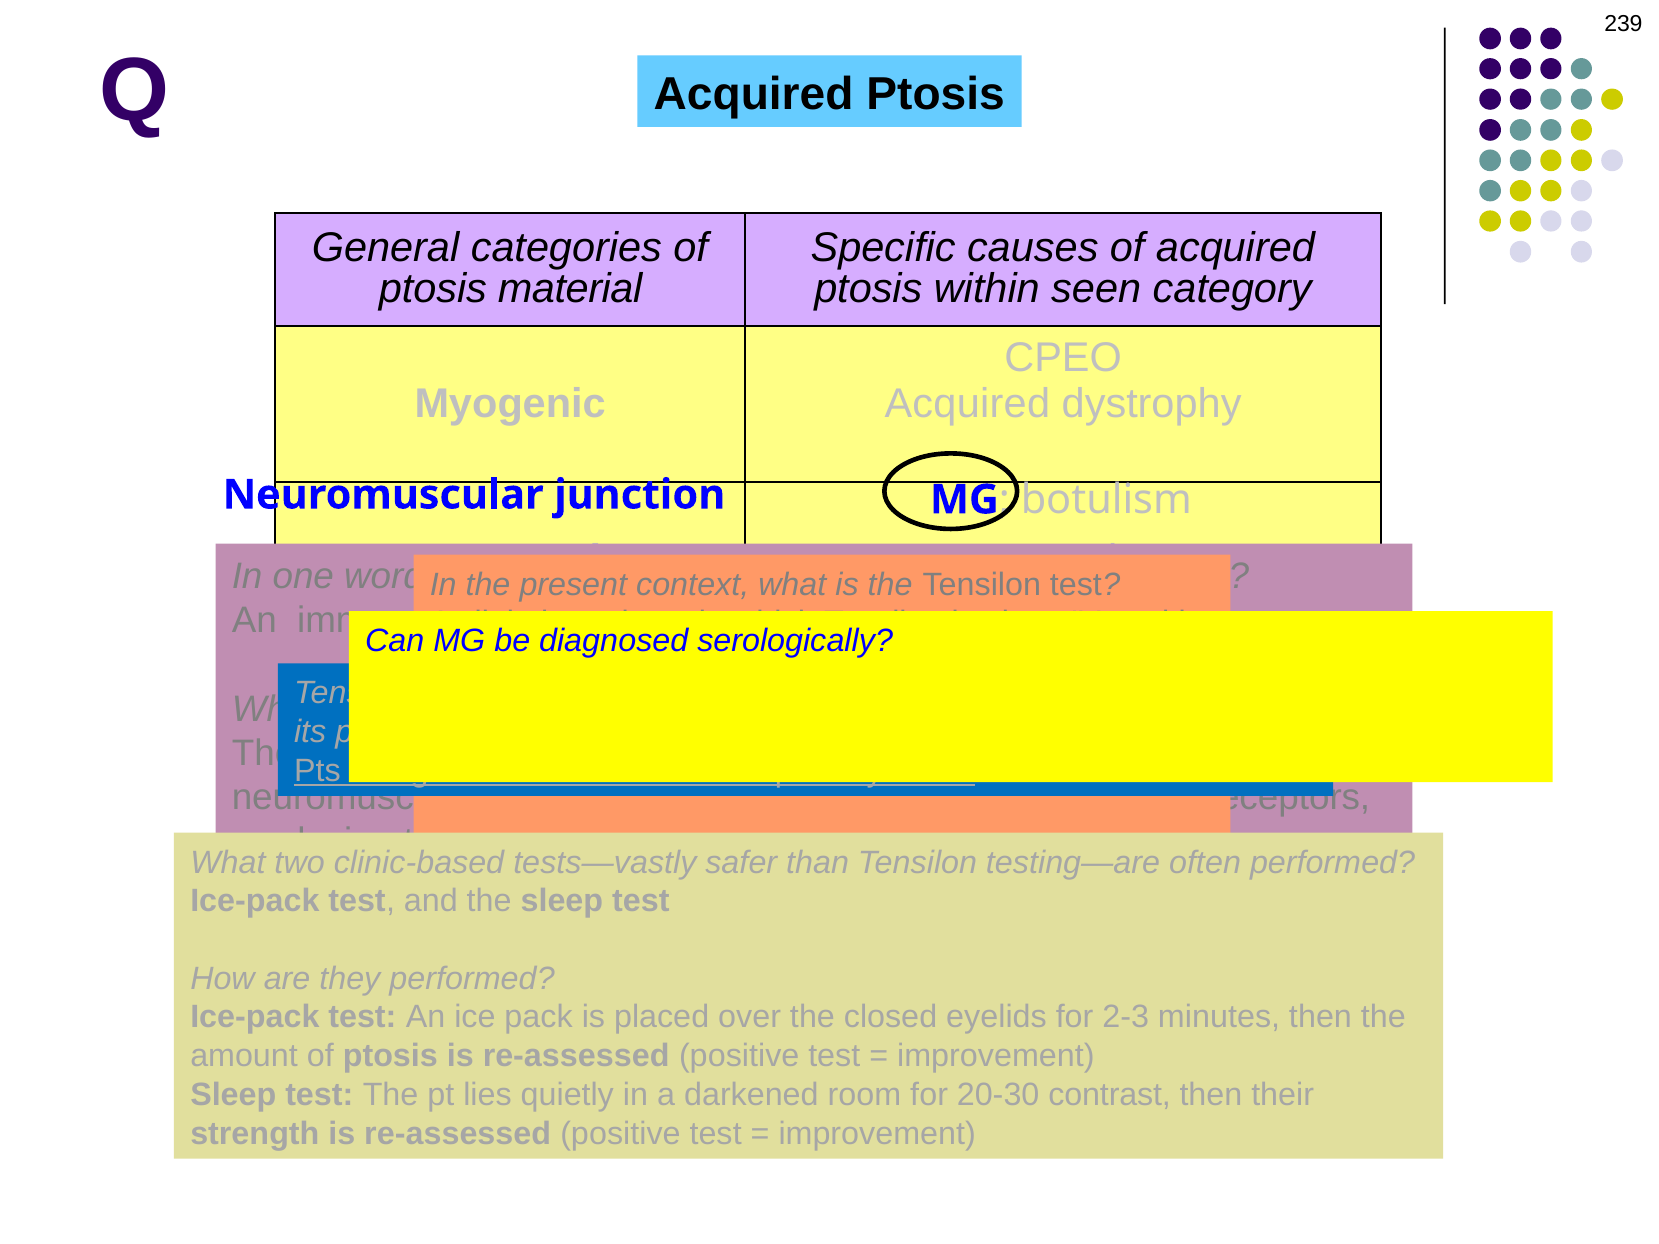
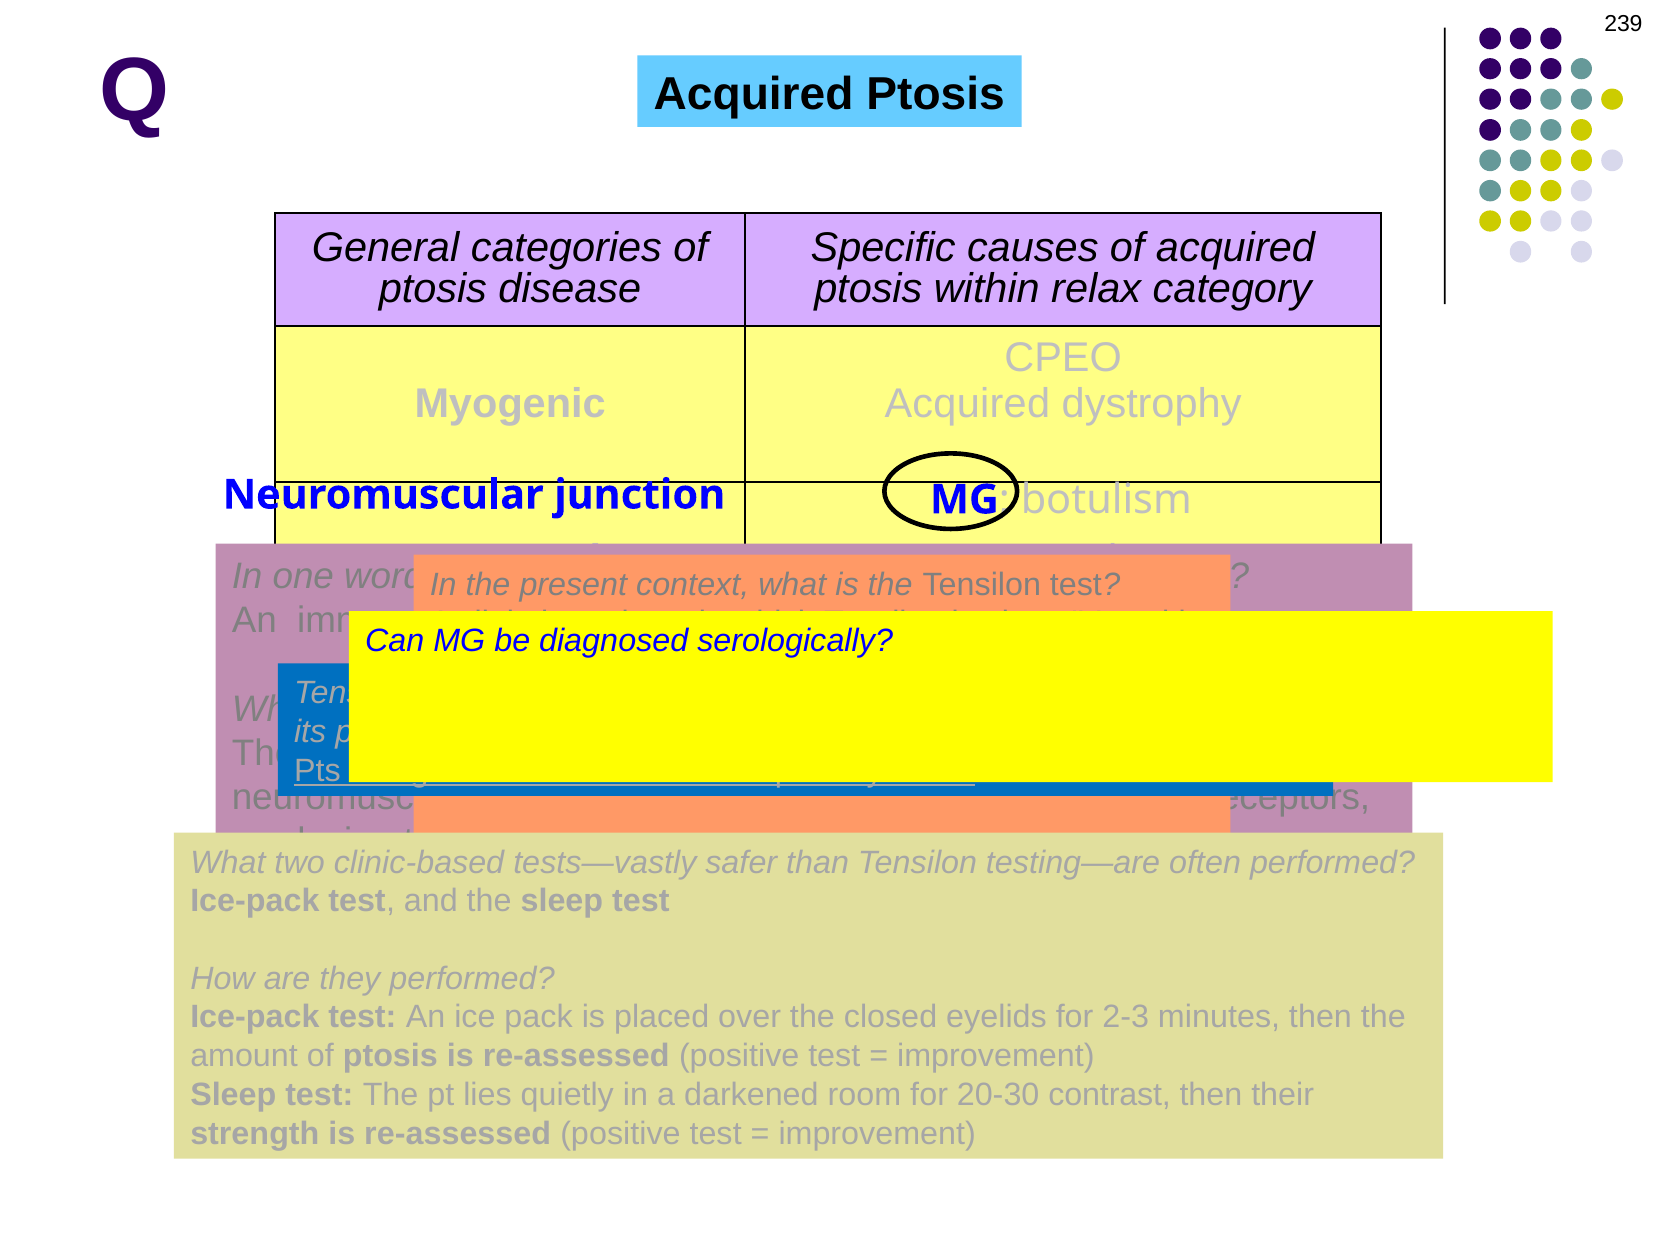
material: material -> disease (570, 289)
seen: seen -> relax (1096, 289)
